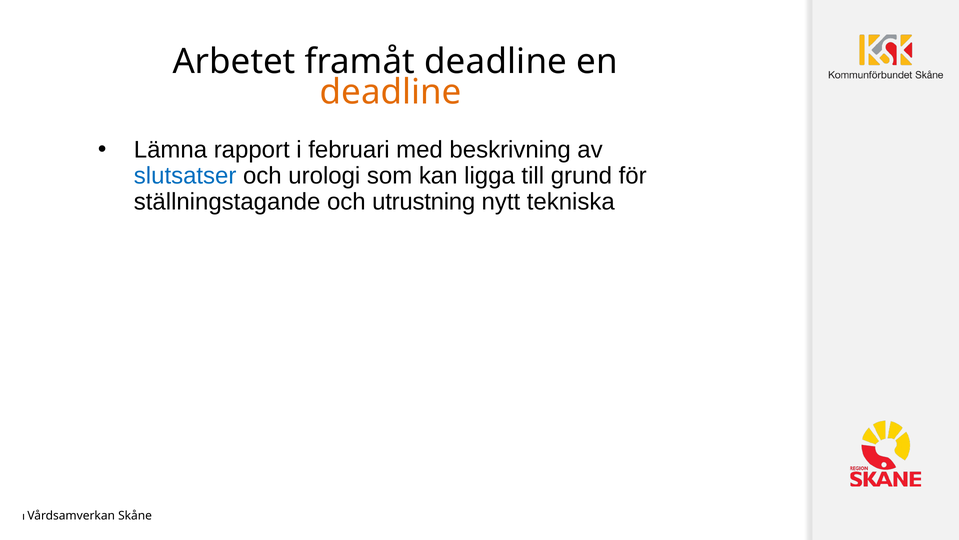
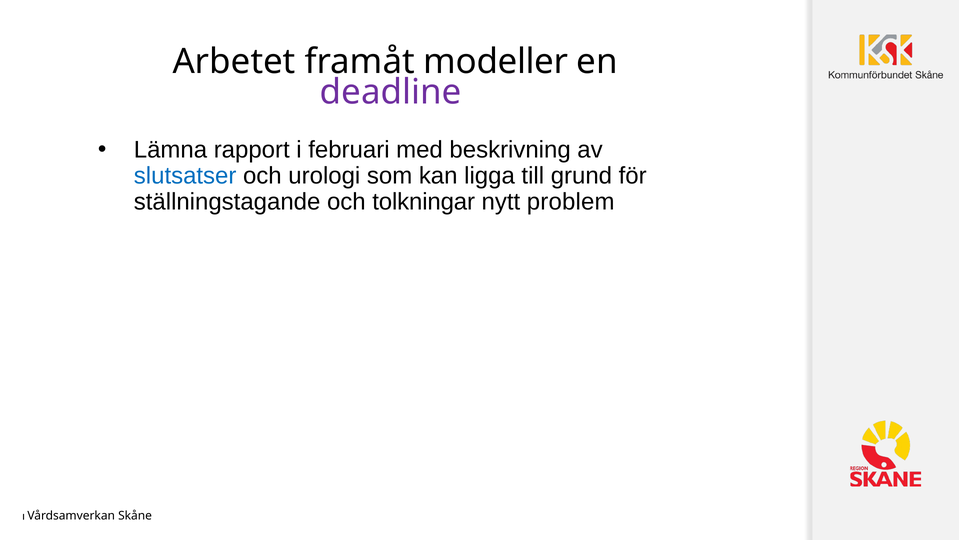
framåt deadline: deadline -> modeller (496, 62)
deadline colour: orange -> purple (391, 92)
utrustning: utrustning -> tolkningar (424, 201)
tekniska: tekniska -> problem (571, 201)
